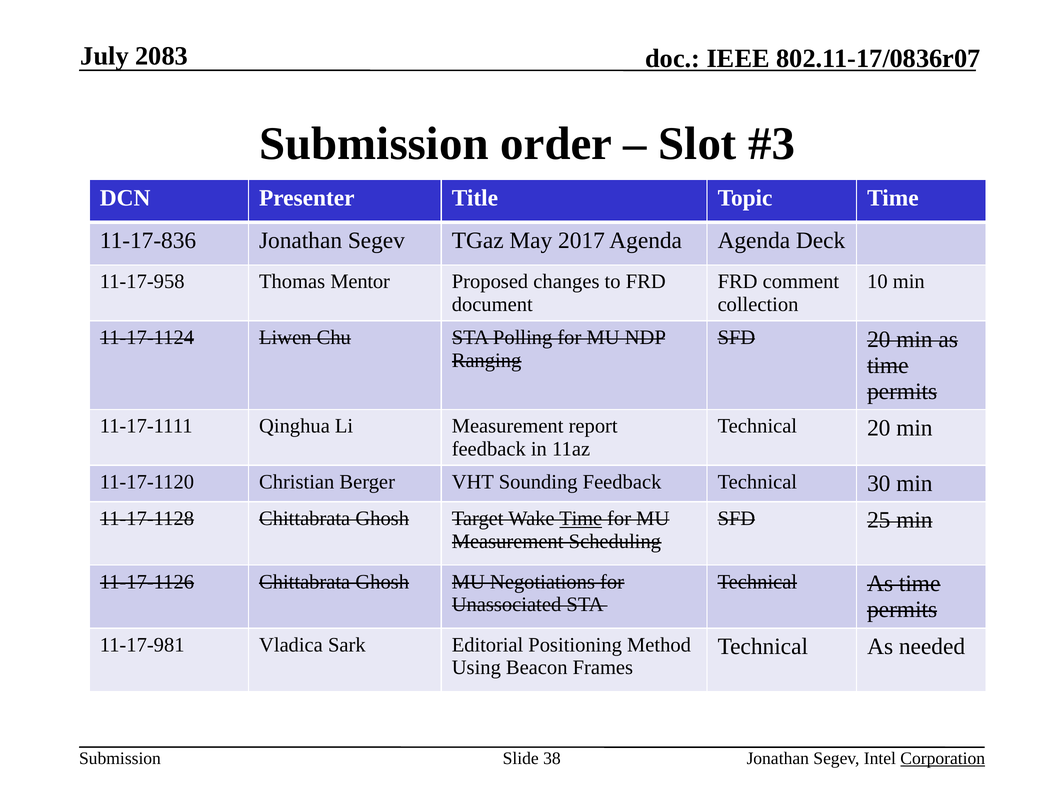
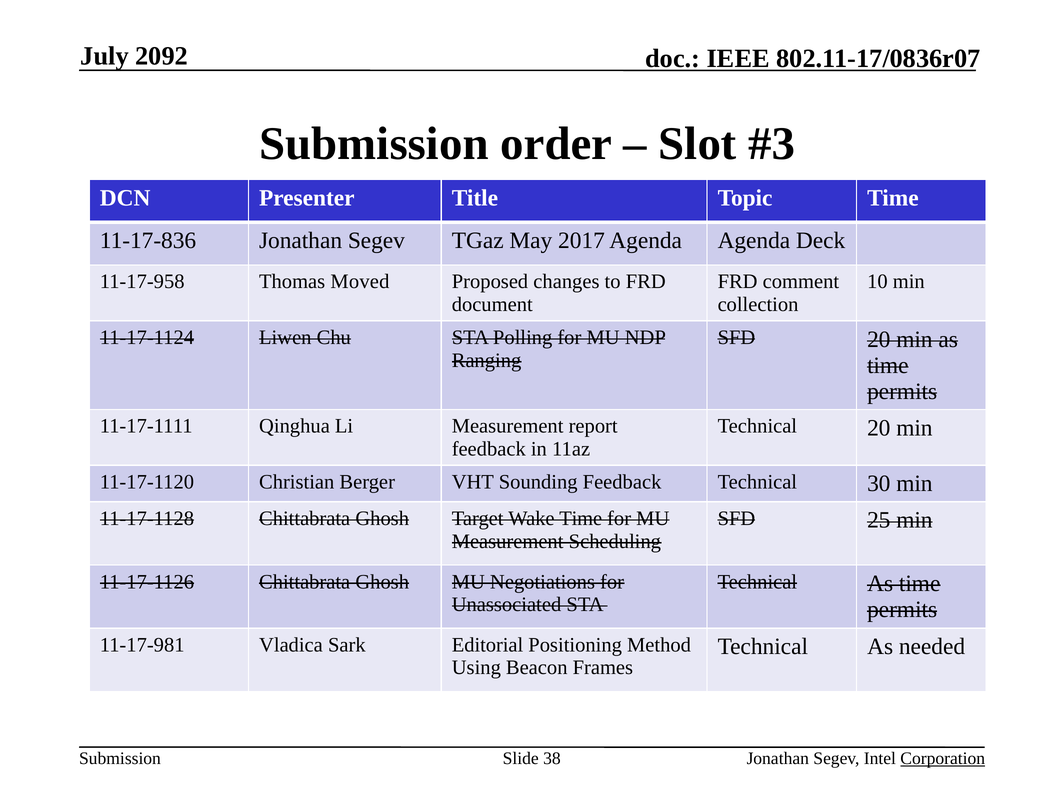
2083: 2083 -> 2092 (162, 56)
Mentor: Mentor -> Moved (360, 282)
Time underline: present -> none (581, 519)
